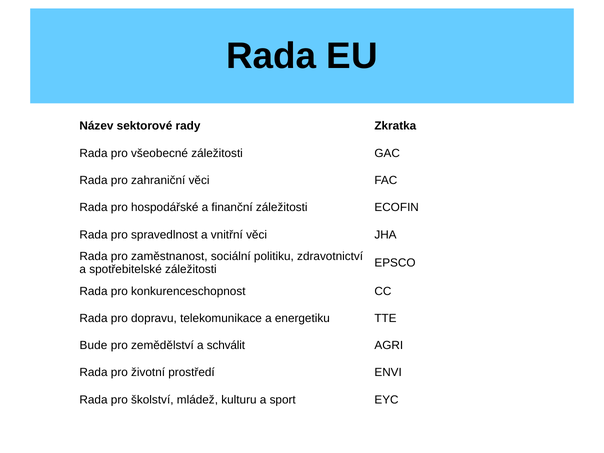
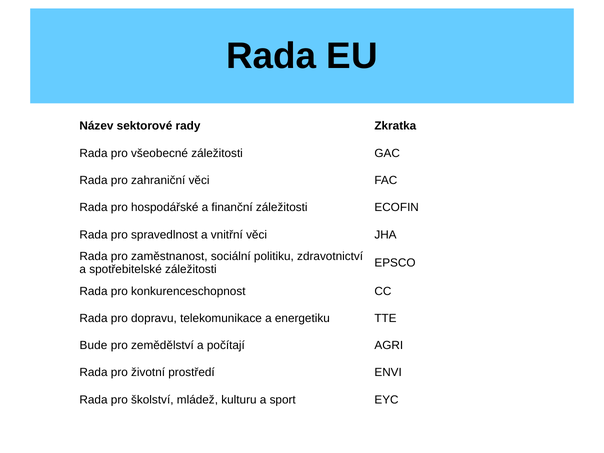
schválit: schválit -> počítají (226, 345)
